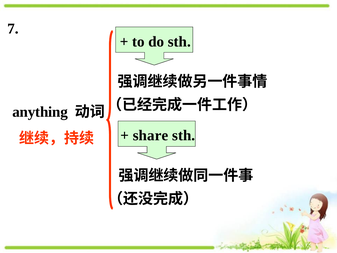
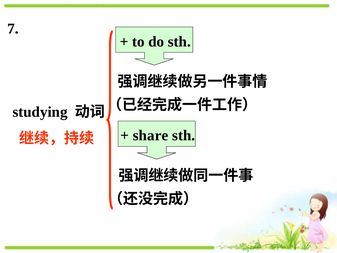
anything: anything -> studying (40, 112)
